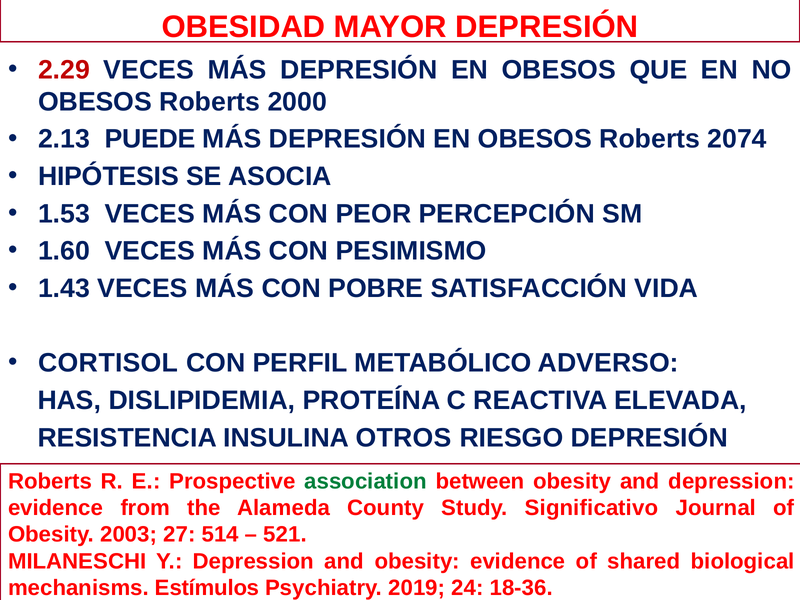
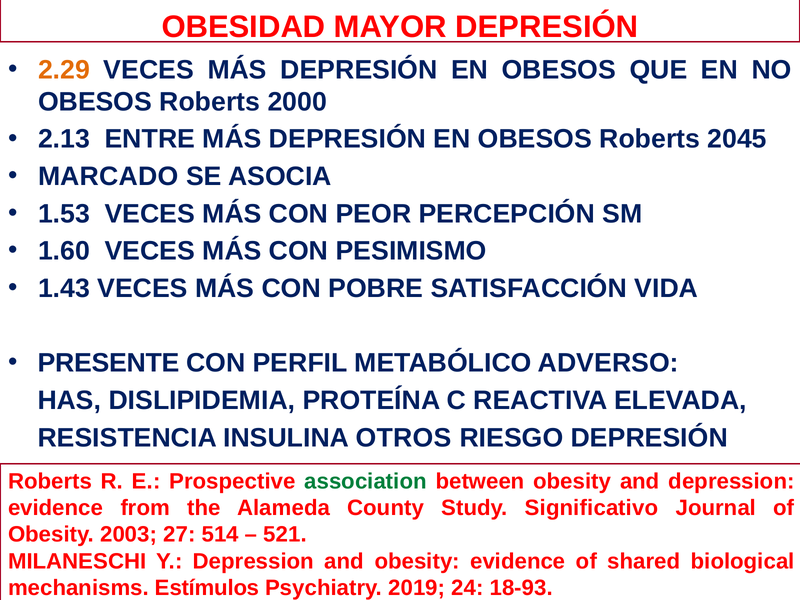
2.29 colour: red -> orange (64, 70)
PUEDE: PUEDE -> ENTRE (150, 139)
2074: 2074 -> 2045 (737, 139)
HIPÓTESIS: HIPÓTESIS -> MARCADO (108, 177)
CORTISOL: CORTISOL -> PRESENTE (108, 363)
18-36: 18-36 -> 18-93 (521, 588)
